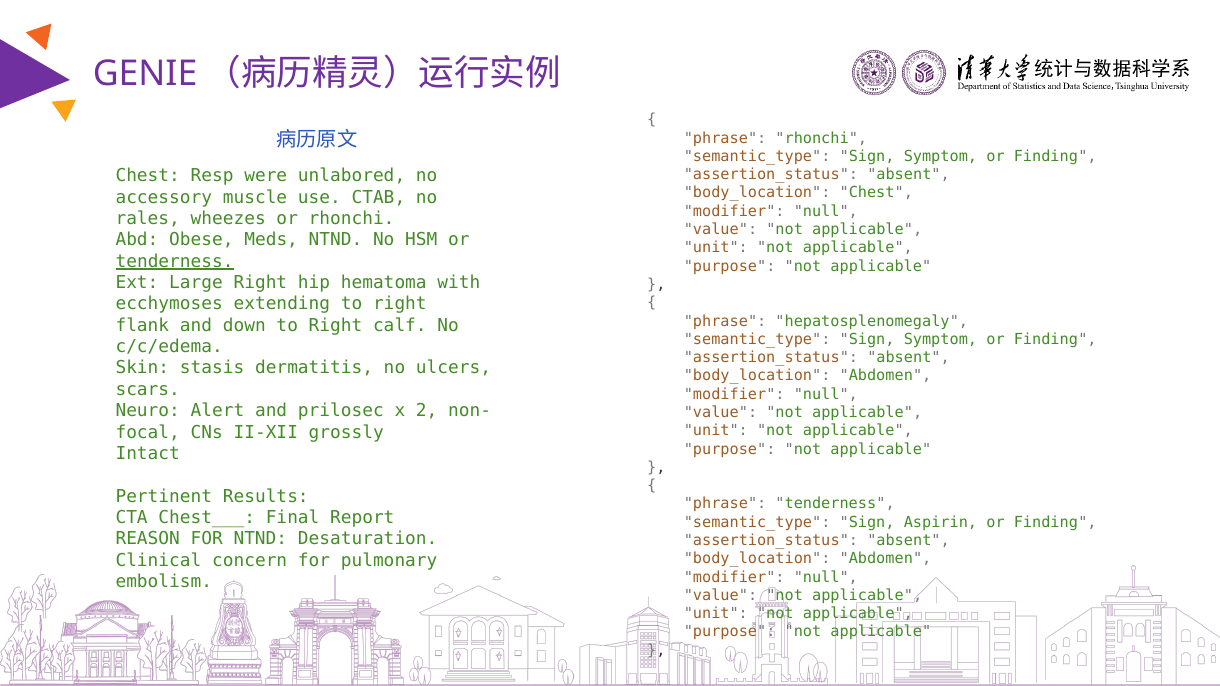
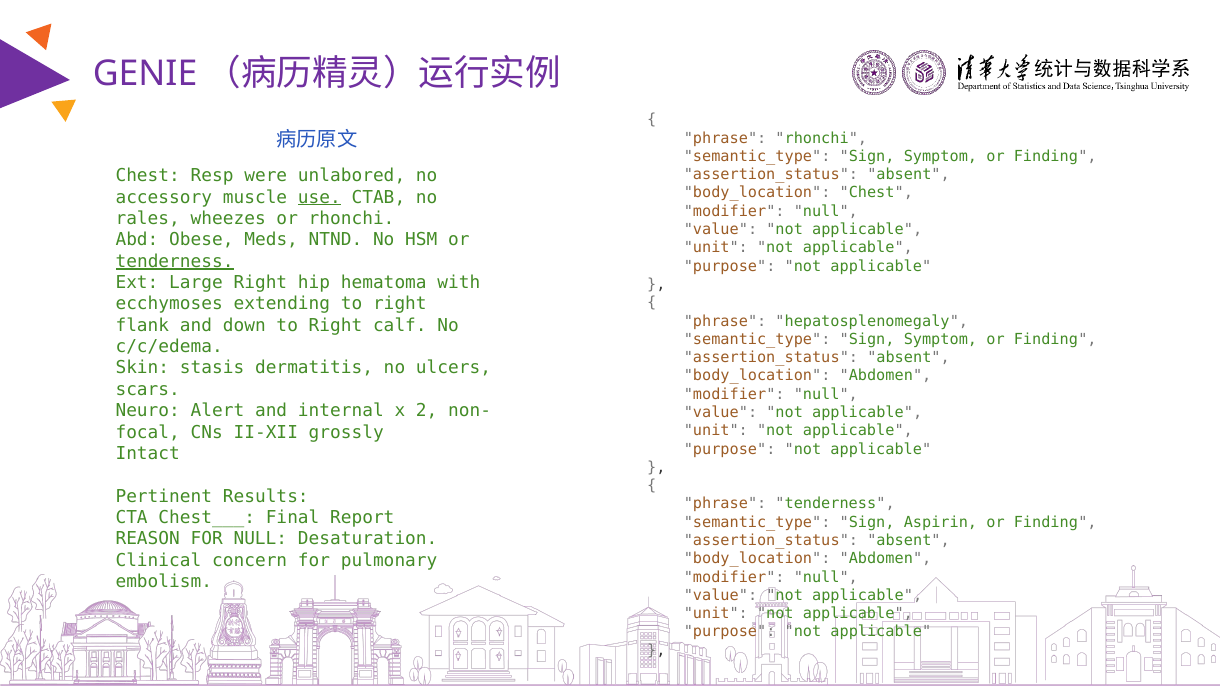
use underline: none -> present (319, 197)
prilosec: prilosec -> internal (341, 411)
FOR NTND: NTND -> NULL (260, 539)
